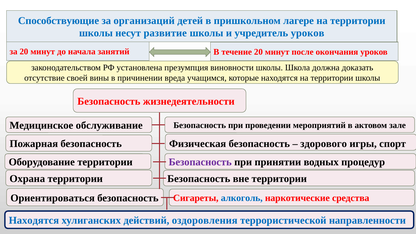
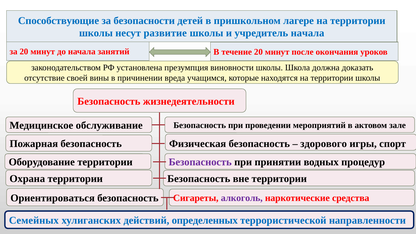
организаций: организаций -> безопасности (144, 21)
учредитель уроков: уроков -> начала (308, 33)
алкоголь colour: blue -> purple (242, 198)
Находятся: Находятся -> Семейных (34, 220)
оздоровления: оздоровления -> определенных (205, 220)
